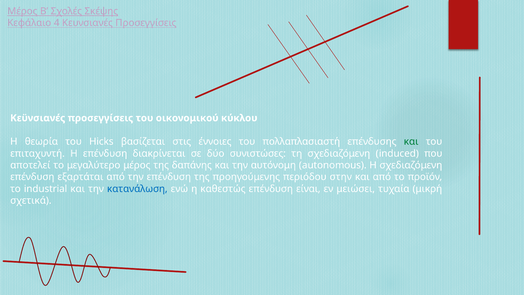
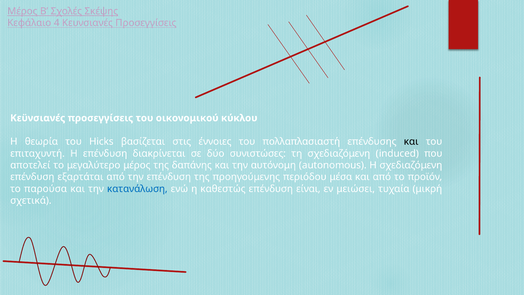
και colour: green -> black (411, 142)
στην: στην -> μέσα (341, 177)
industrial: industrial -> παρούσα (46, 189)
